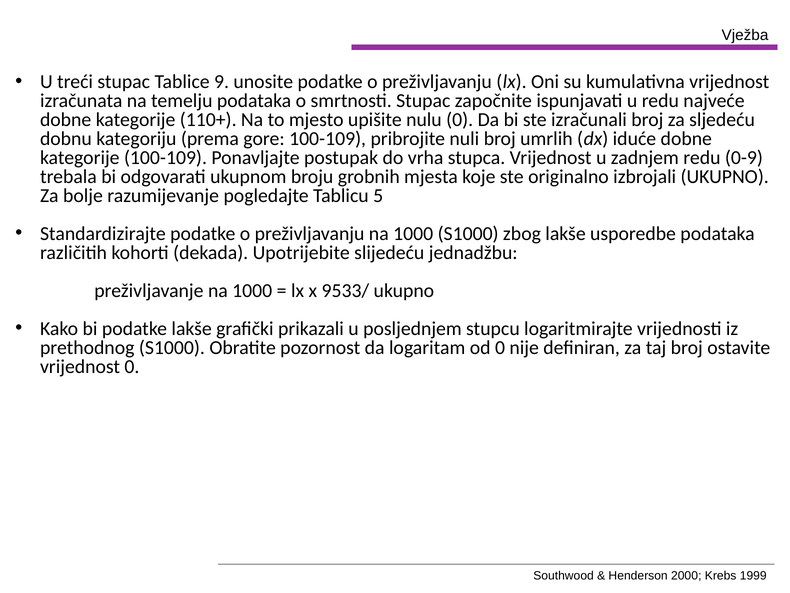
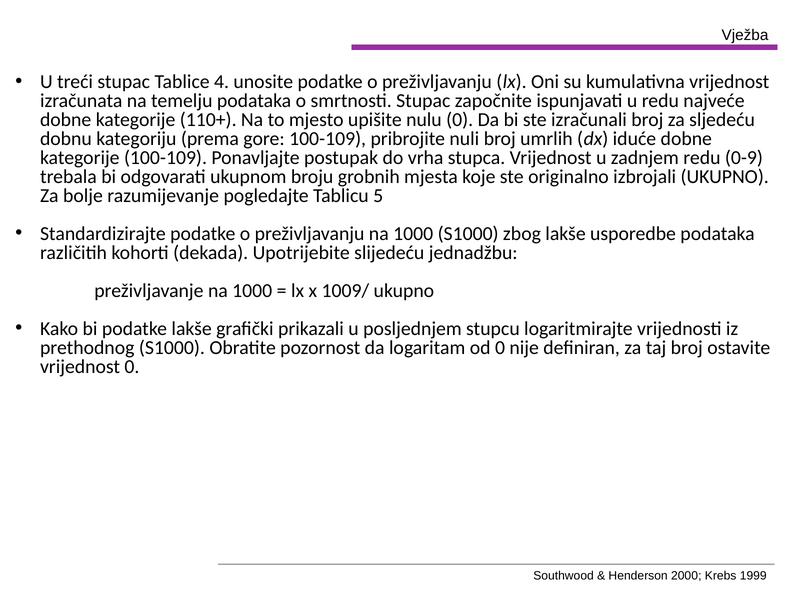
9: 9 -> 4 (222, 82)
9533/: 9533/ -> 1009/ (345, 290)
